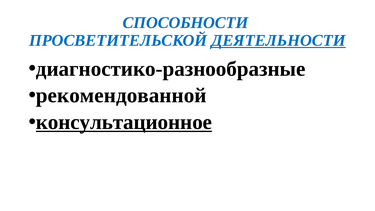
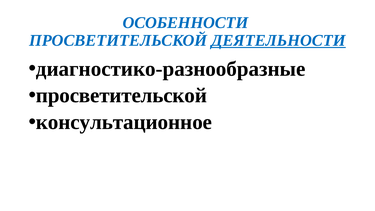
СПОСОБНОСТИ: СПОСОБНОСТИ -> ОСОБЕННОСТИ (185, 23)
рекомендованной: рекомендованной -> просветительской (121, 96)
консультационное underline: present -> none (124, 122)
